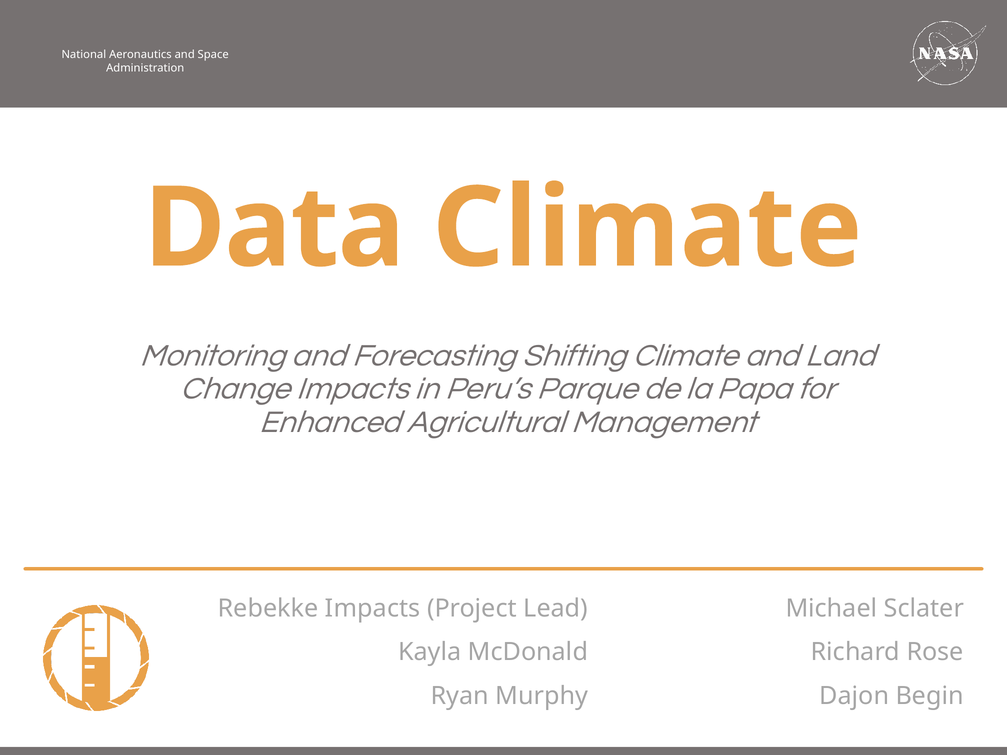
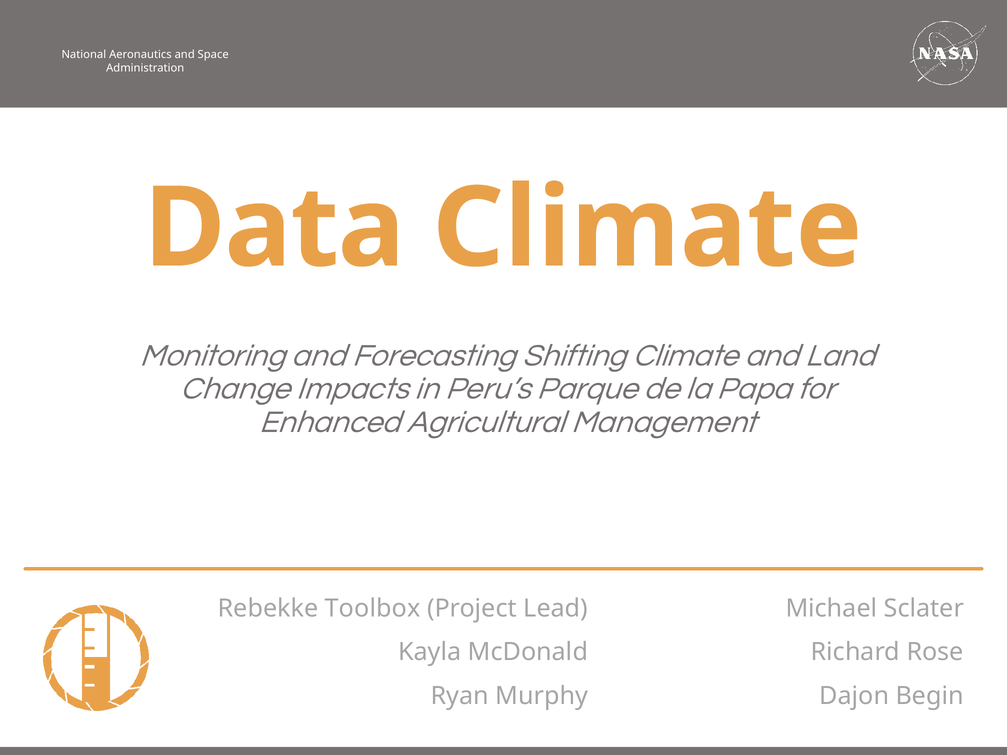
Rebekke Impacts: Impacts -> Toolbox (373, 609)
